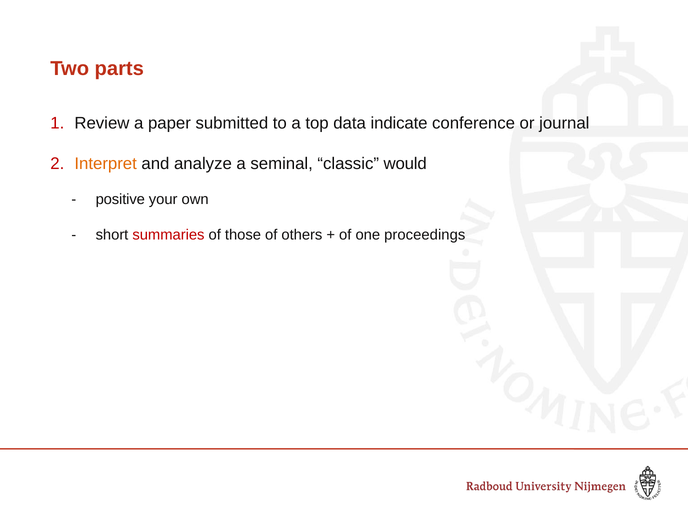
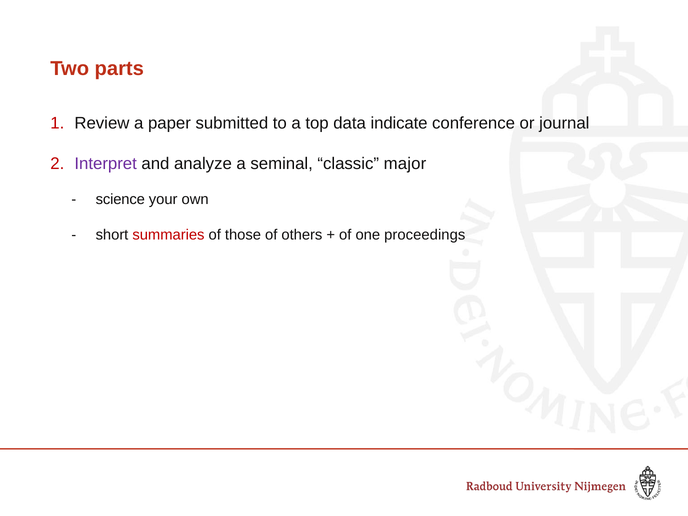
Interpret colour: orange -> purple (106, 164)
would: would -> major (405, 164)
positive: positive -> science (120, 199)
